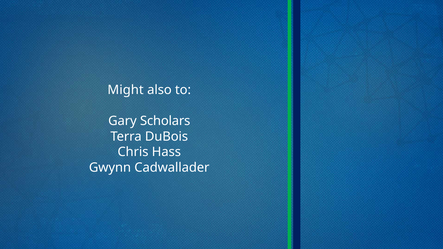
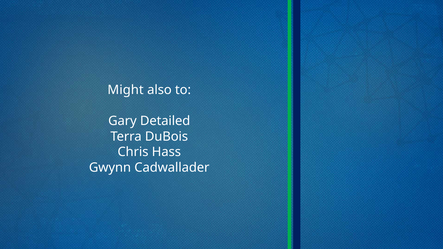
Scholars: Scholars -> Detailed (165, 121)
